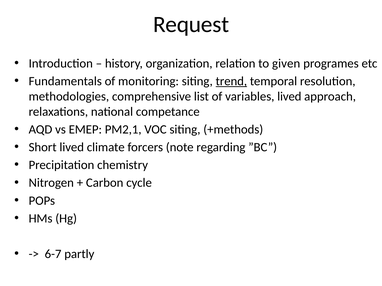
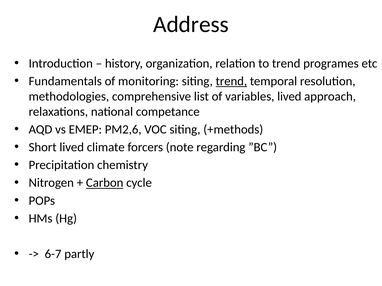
Request: Request -> Address (191, 24)
to given: given -> trend (286, 63)
PM2,1: PM2,1 -> PM2,6 (123, 130)
Carbon underline: none -> present (105, 183)
